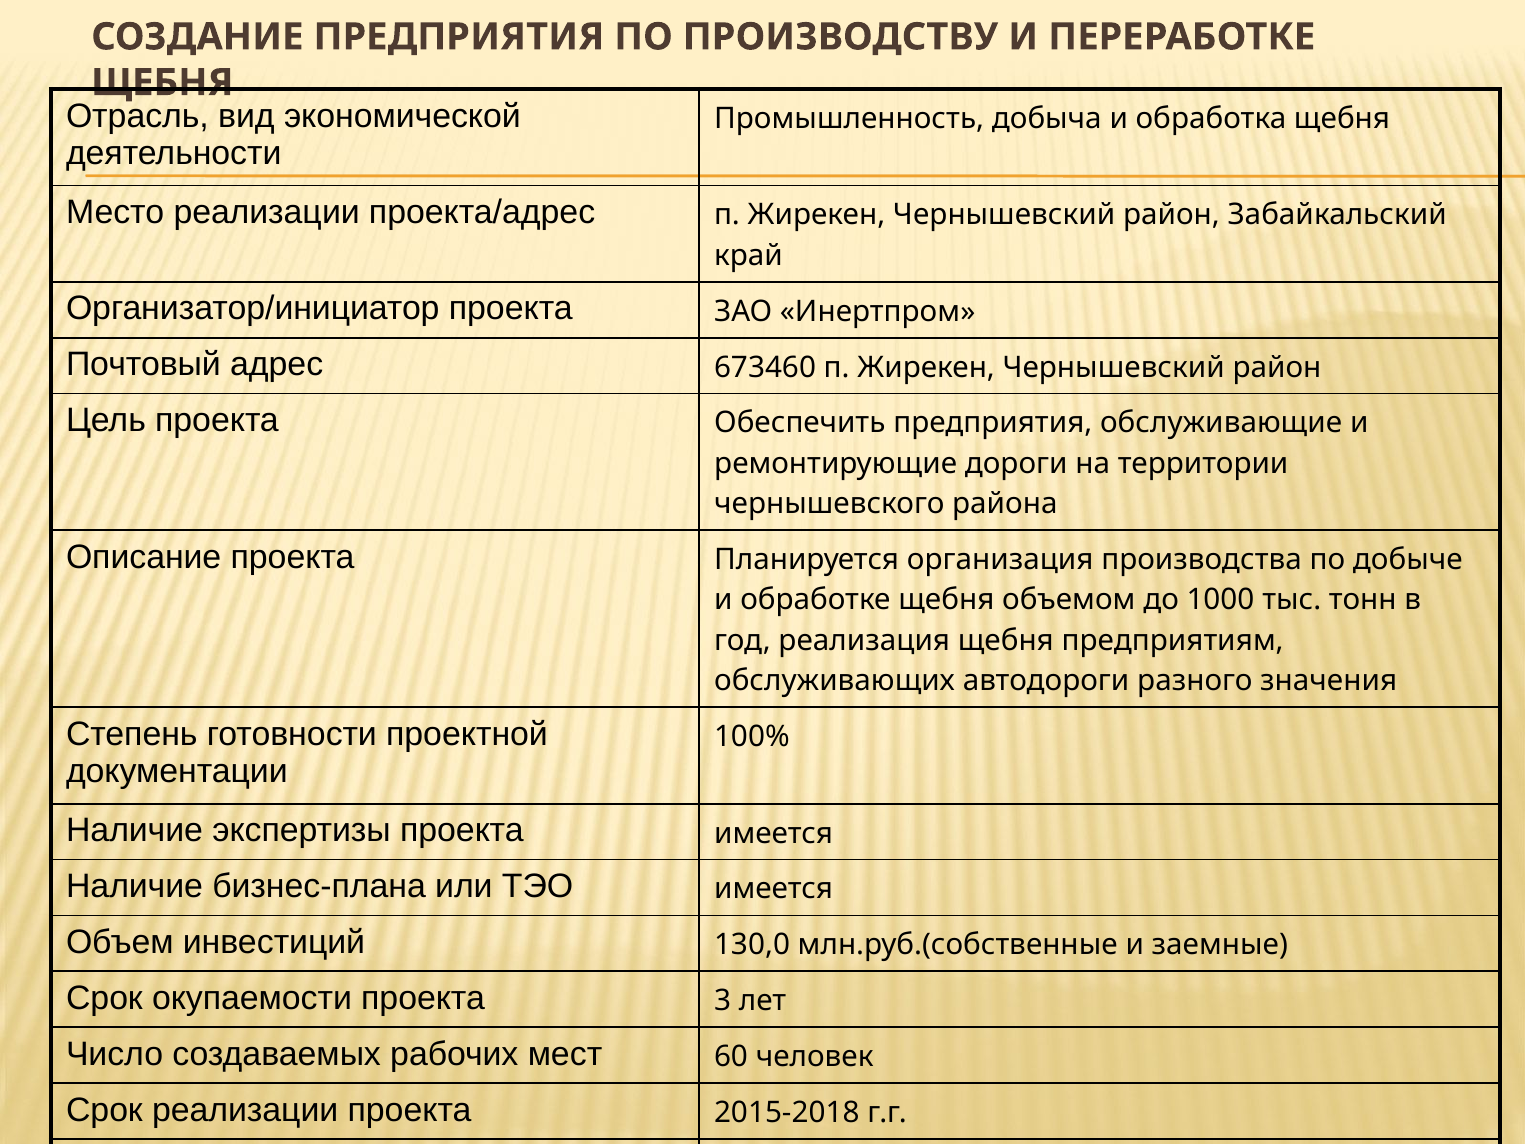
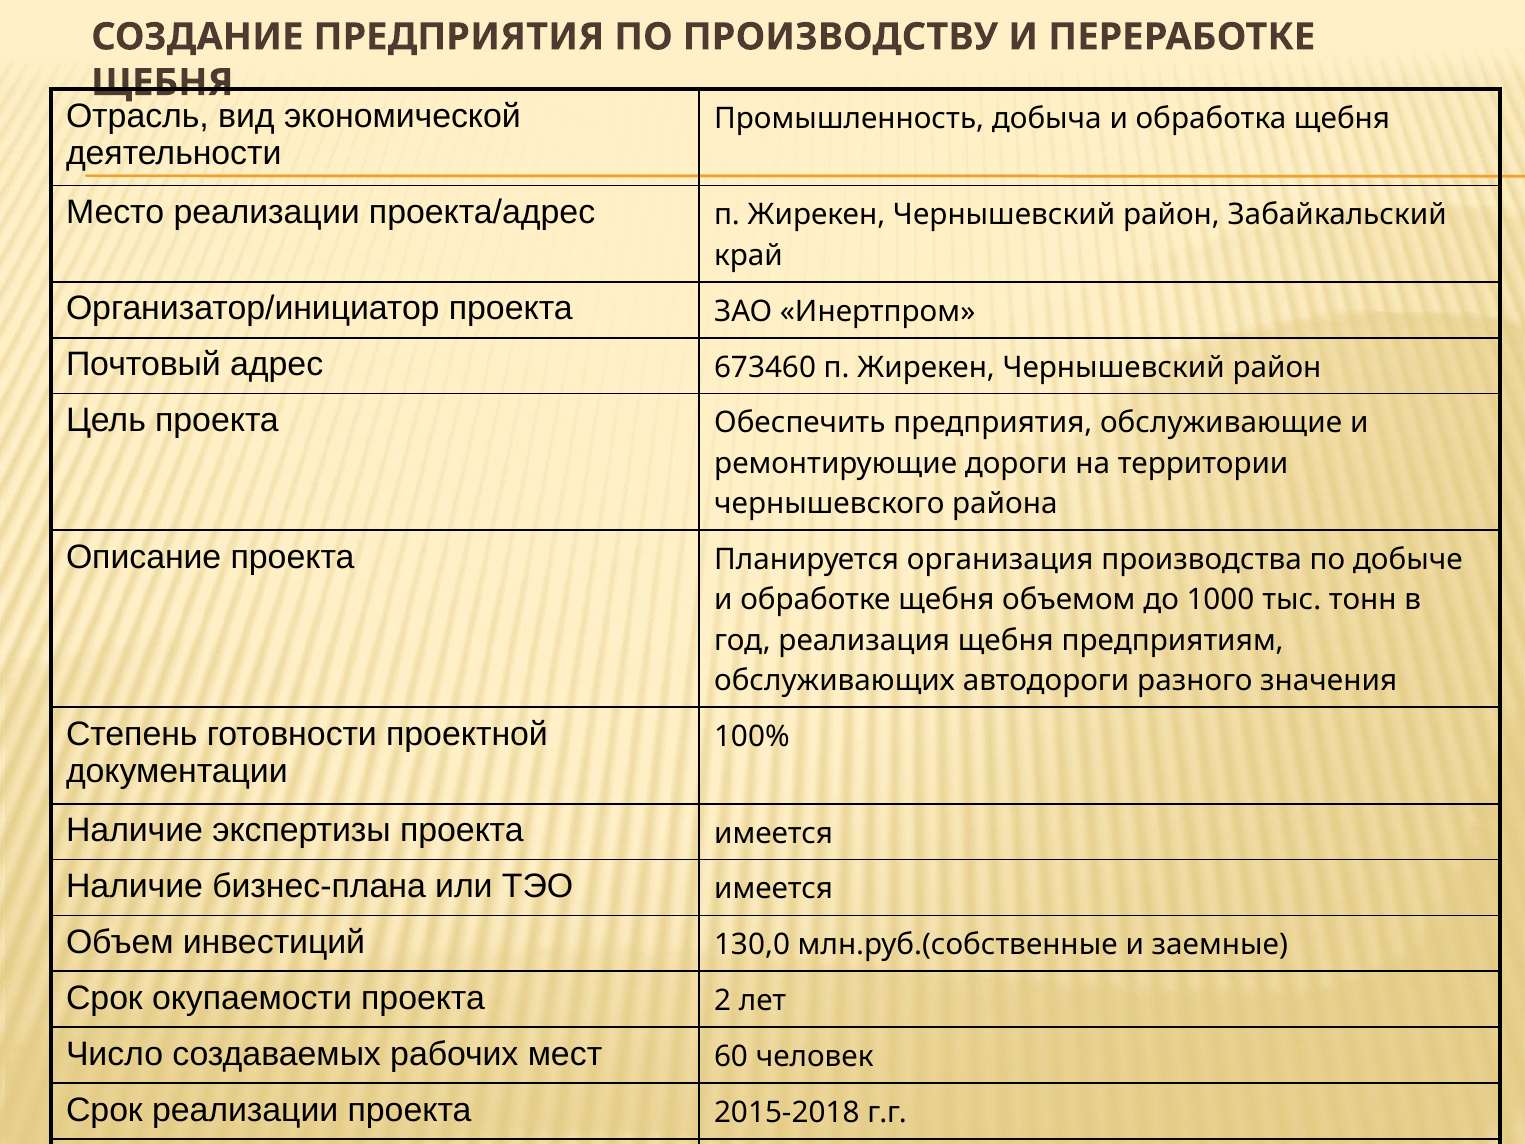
3: 3 -> 2 (723, 1001)
